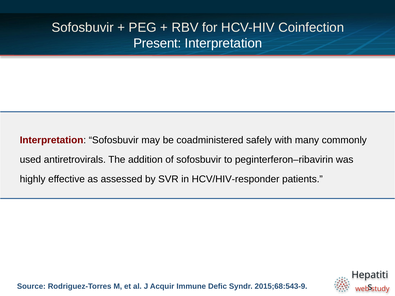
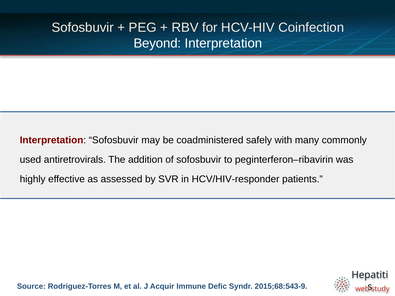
Present: Present -> Beyond (157, 43)
